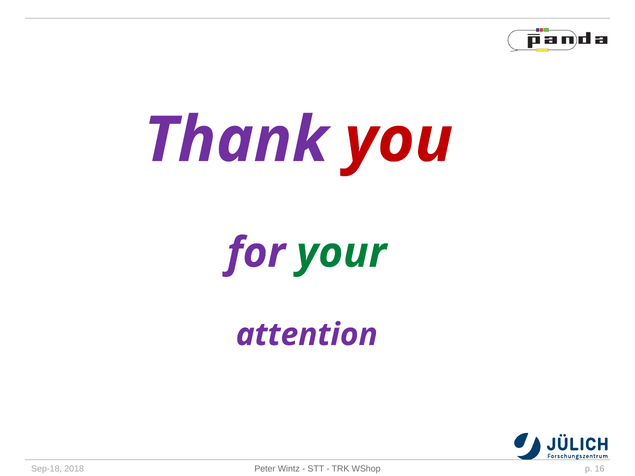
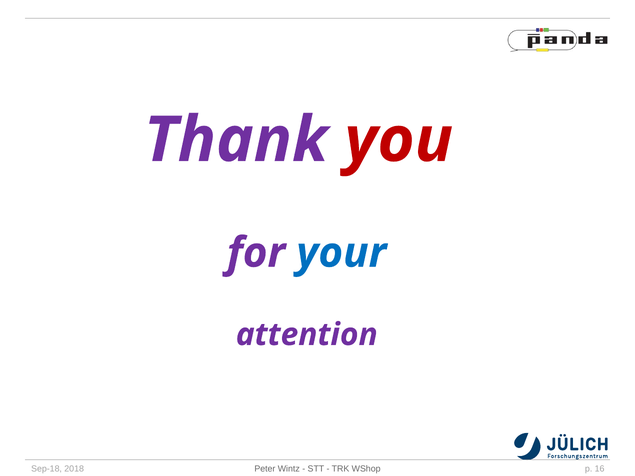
your colour: green -> blue (341, 253)
